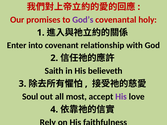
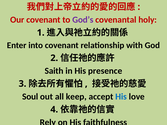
Our promises: promises -> covenant (43, 20)
believeth: believeth -> presence (105, 71)
most: most -> keep (76, 97)
His colour: purple -> blue (121, 97)
